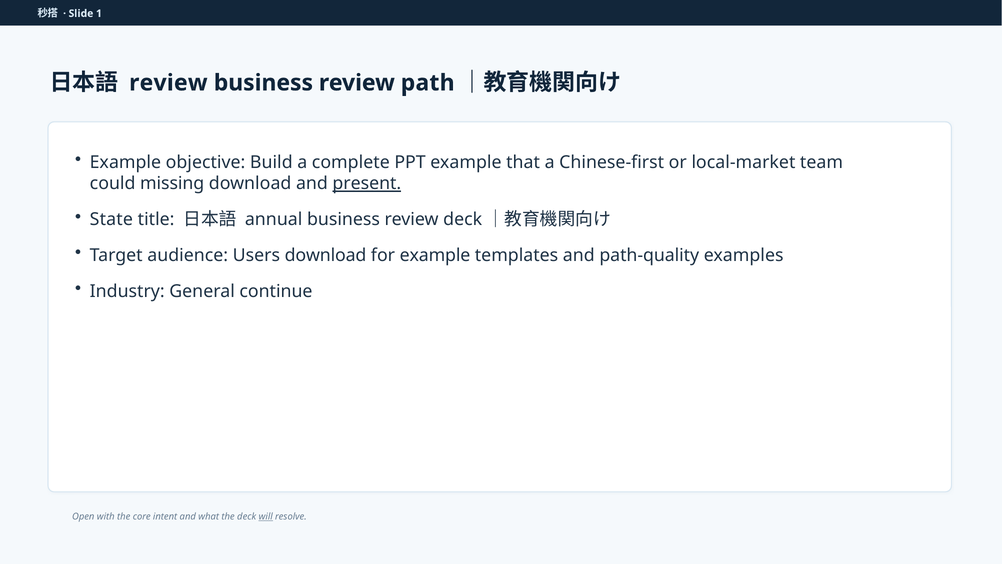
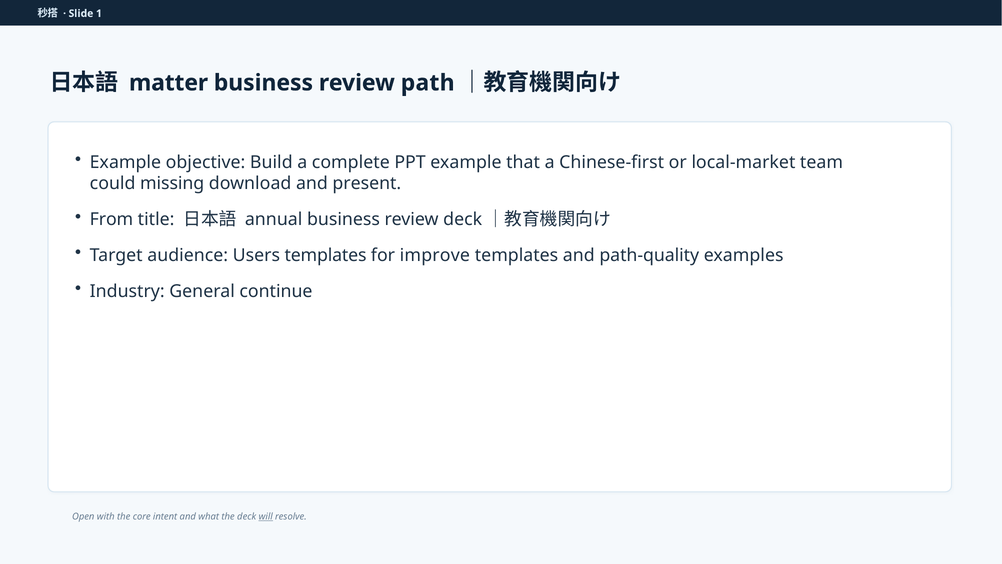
review: review -> matter (169, 83)
present underline: present -> none (367, 183)
State: State -> From (111, 219)
Users download: download -> templates (326, 255)
for example: example -> improve (435, 255)
